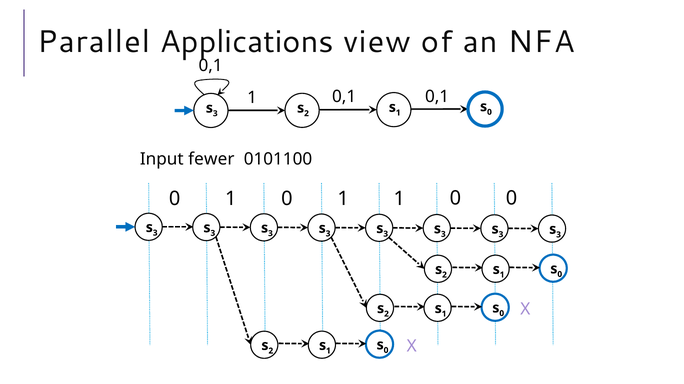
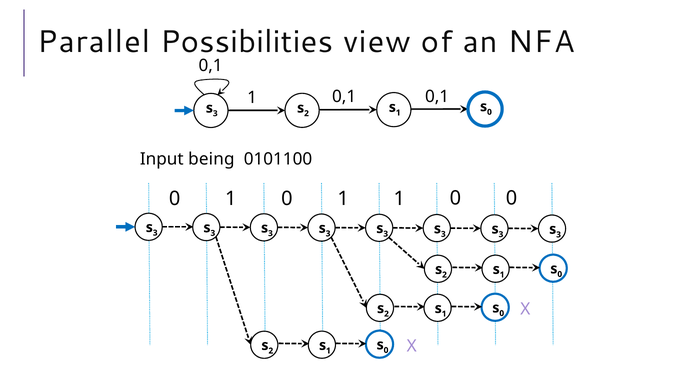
Applications: Applications -> Possibilities (247, 42)
fewer: fewer -> being (211, 159)
